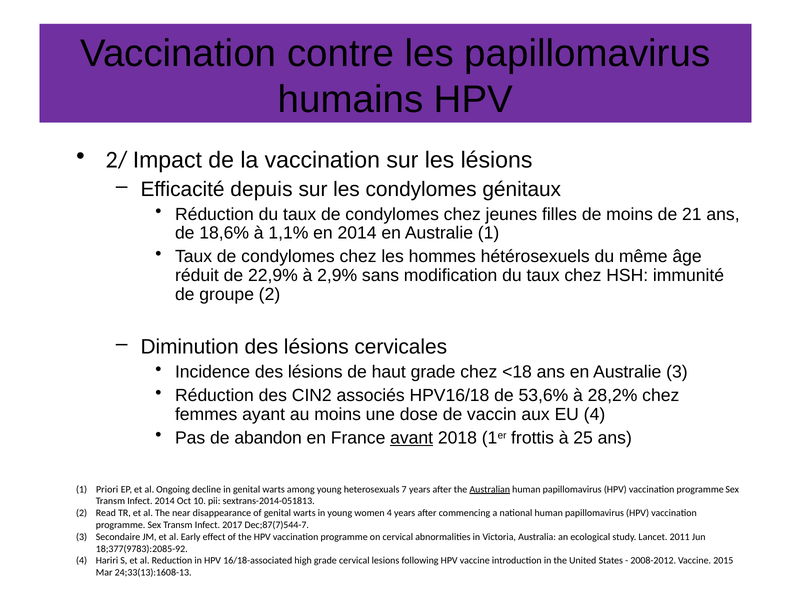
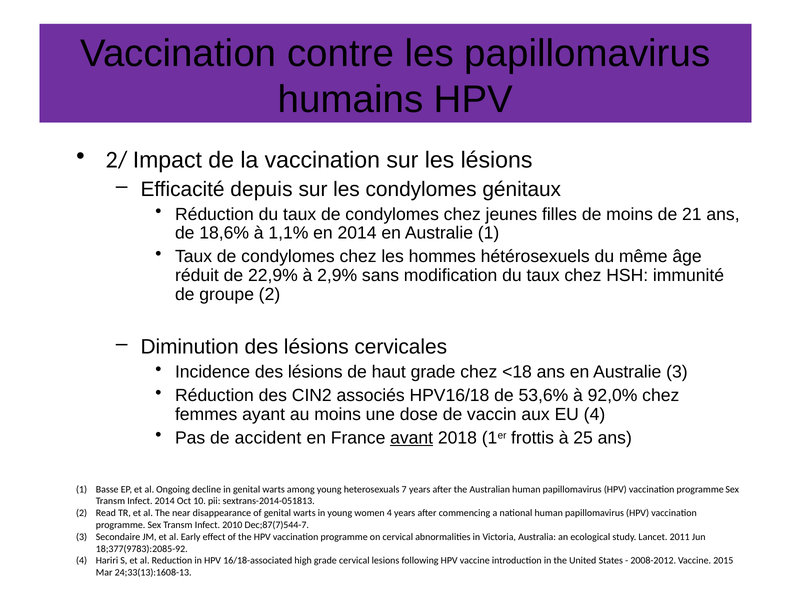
28,2%: 28,2% -> 92,0% (613, 396)
abandon: abandon -> accident (268, 438)
Priori: Priori -> Basse (107, 489)
Australian underline: present -> none (490, 489)
2017: 2017 -> 2010 (232, 525)
